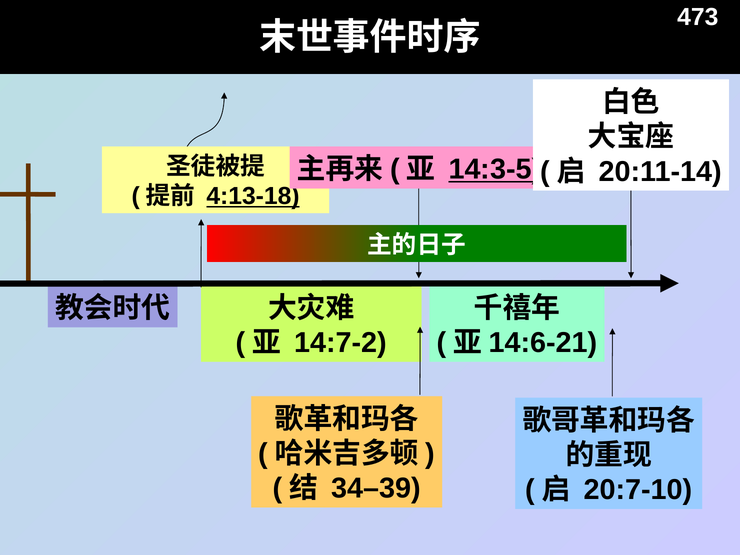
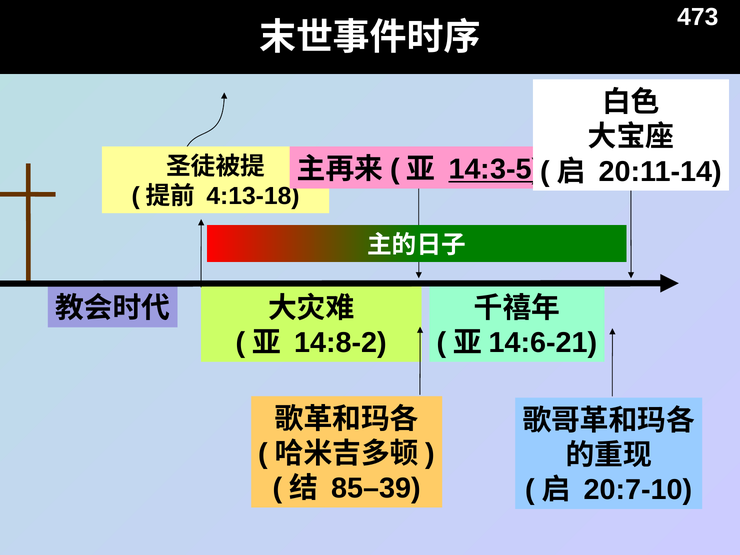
4:13-18 underline: present -> none (253, 196)
14:7-2: 14:7-2 -> 14:8-2 (341, 343)
34–39: 34–39 -> 85–39 (376, 488)
